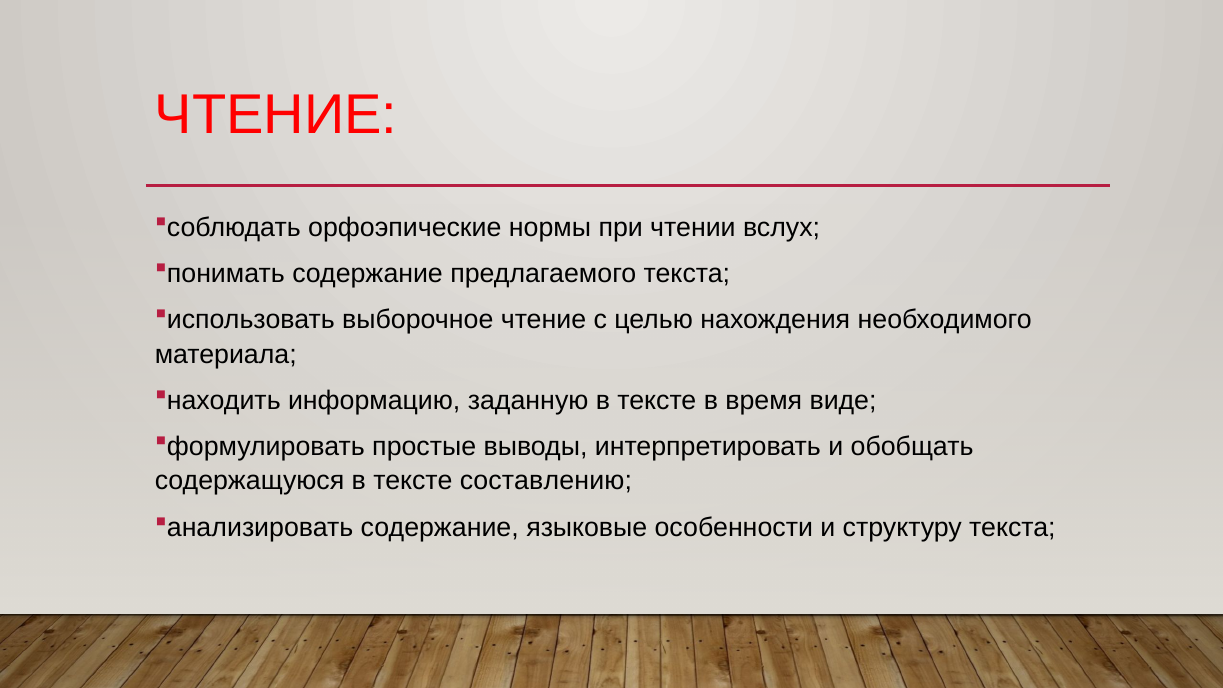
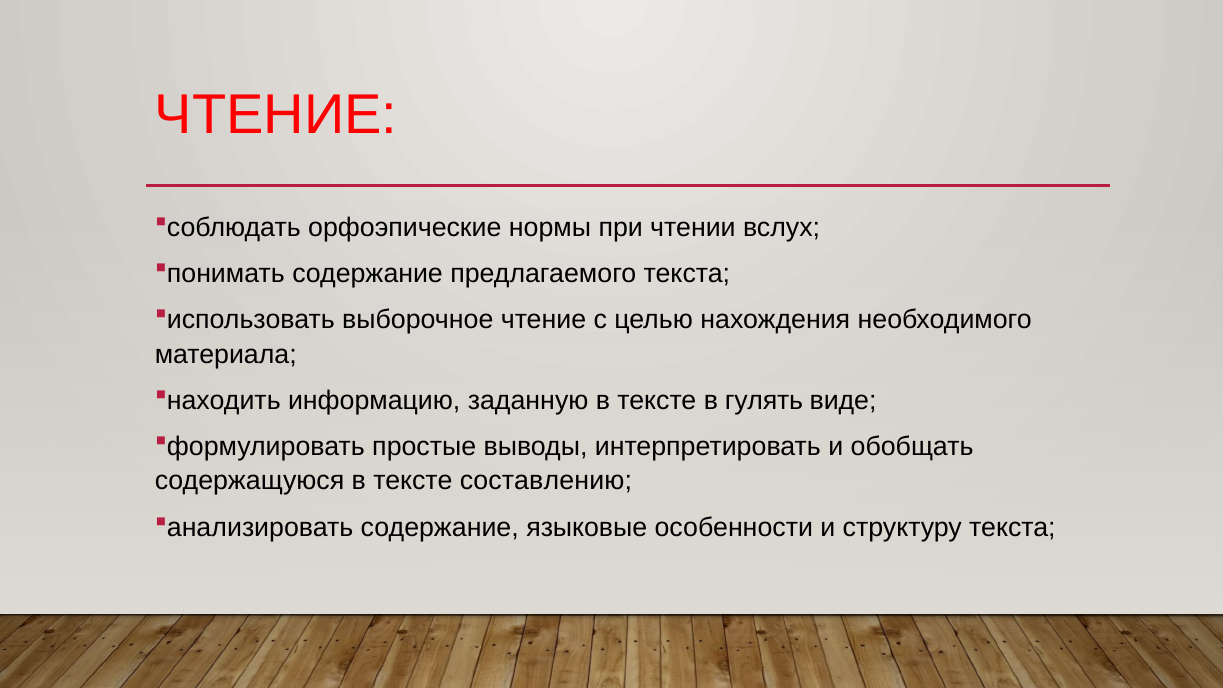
время: время -> гулять (764, 400)
